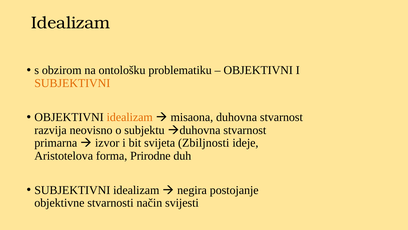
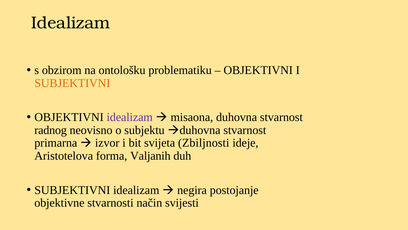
idealizam colour: orange -> purple (130, 117)
razvija: razvija -> radnog (51, 130)
Prirodne: Prirodne -> Valjanih (150, 156)
